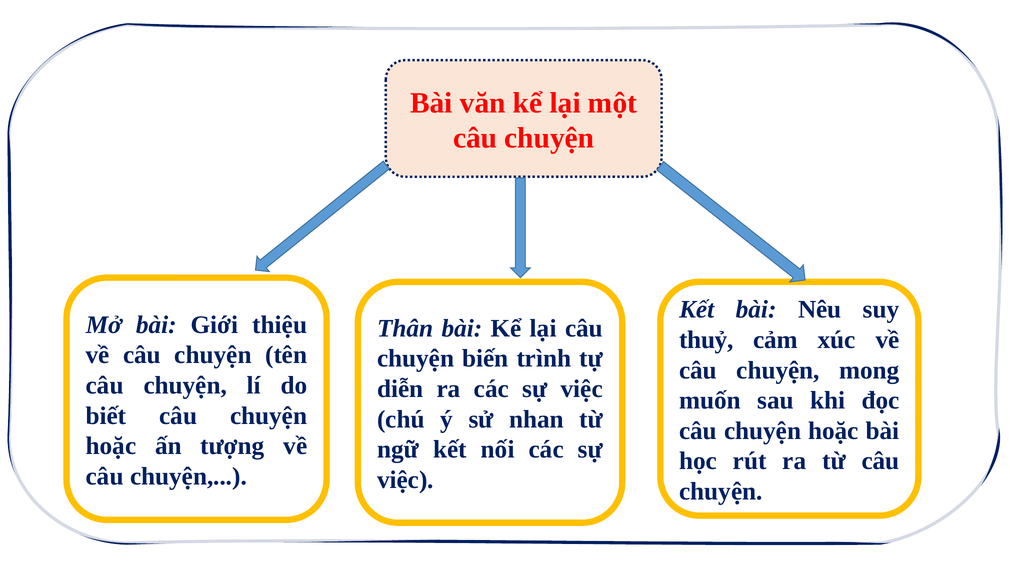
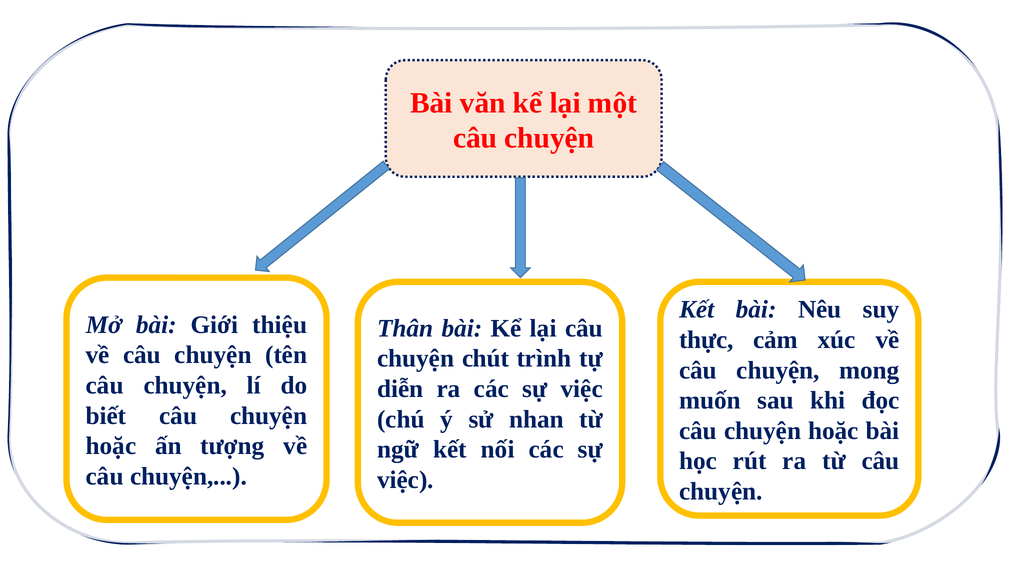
thuỷ: thuỷ -> thực (706, 340)
biến: biến -> chút (486, 359)
